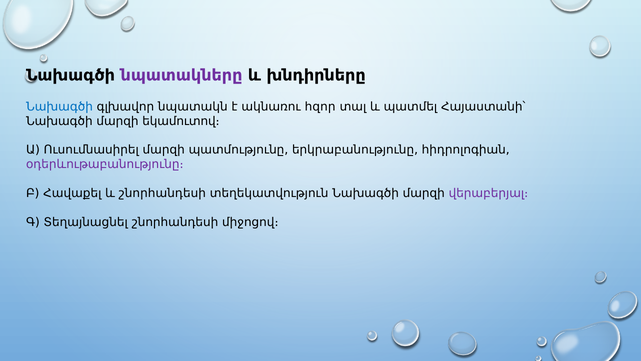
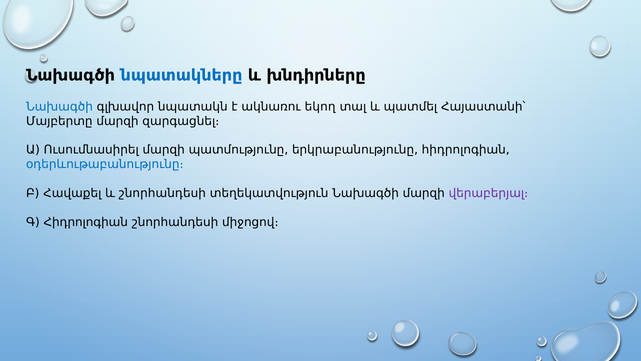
նպատակները colour: purple -> blue (181, 76)
հզոր: հզոր -> եկող (320, 107)
Նախագծի: Նախագծի -> Մայբերտը (59, 121)
եկամուտով։: եկամուտով։ -> զարգացնել։ (181, 121)
օդերևութաբանությունը։ colour: purple -> blue (105, 164)
Գ Տեղայնացնել: Տեղայնացնել -> Հիդրոլոգիան (86, 222)
